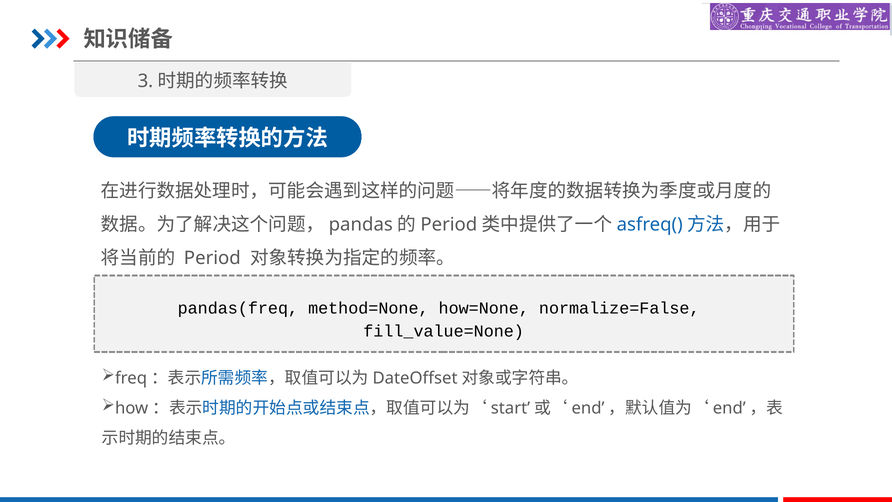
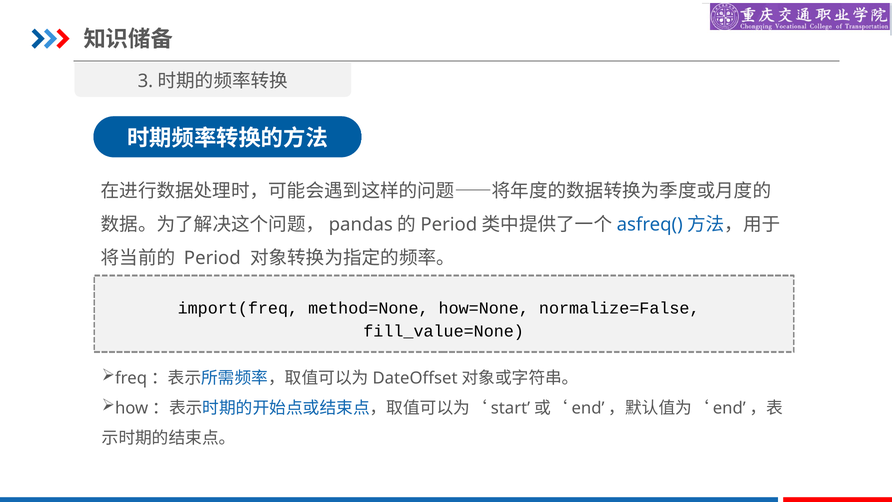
pandas(freq: pandas(freq -> import(freq (238, 308)
